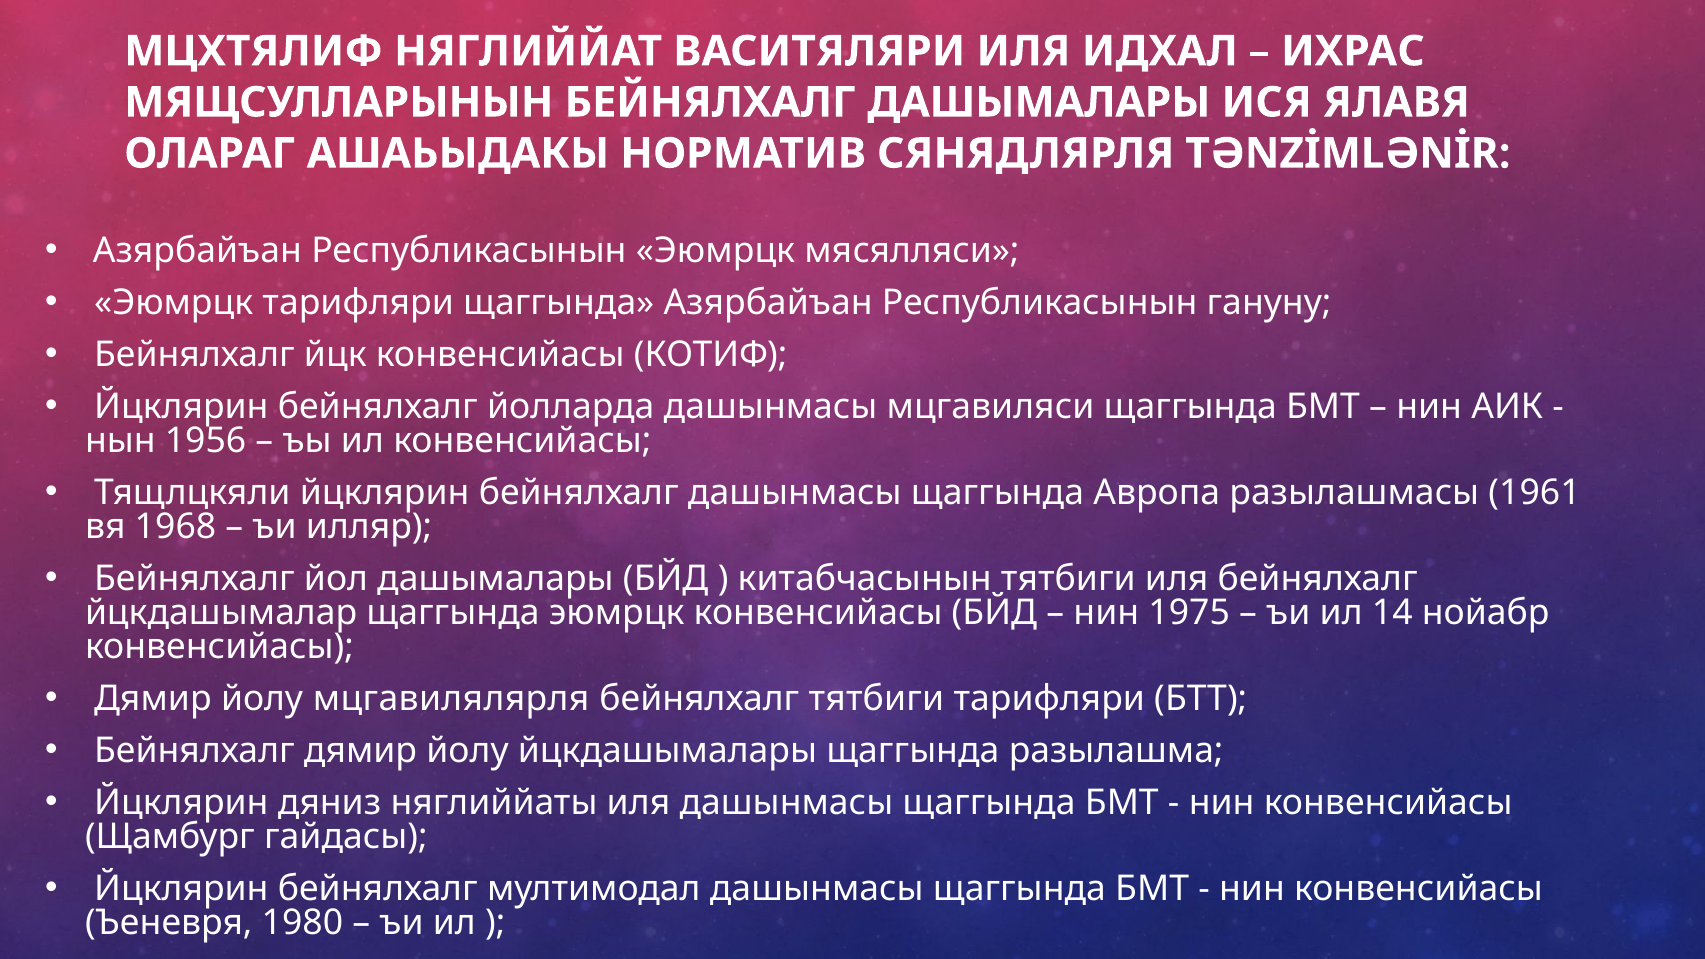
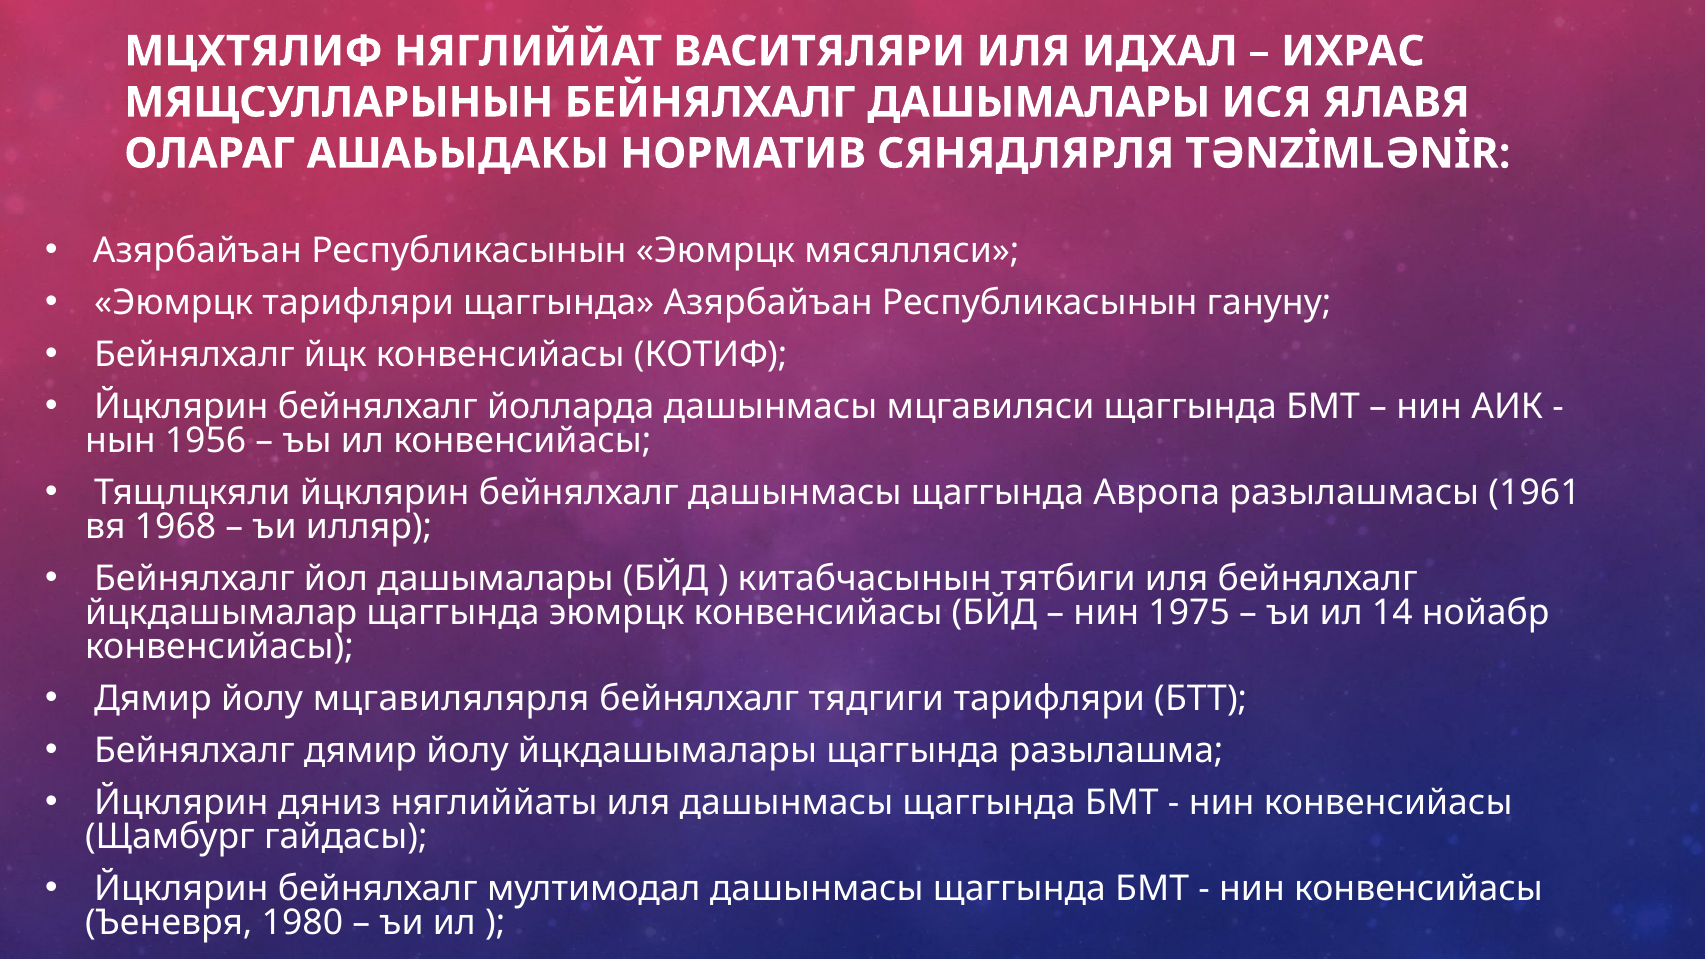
бейнялхалг тятбиги: тятбиги -> тядгиги (876, 699)
